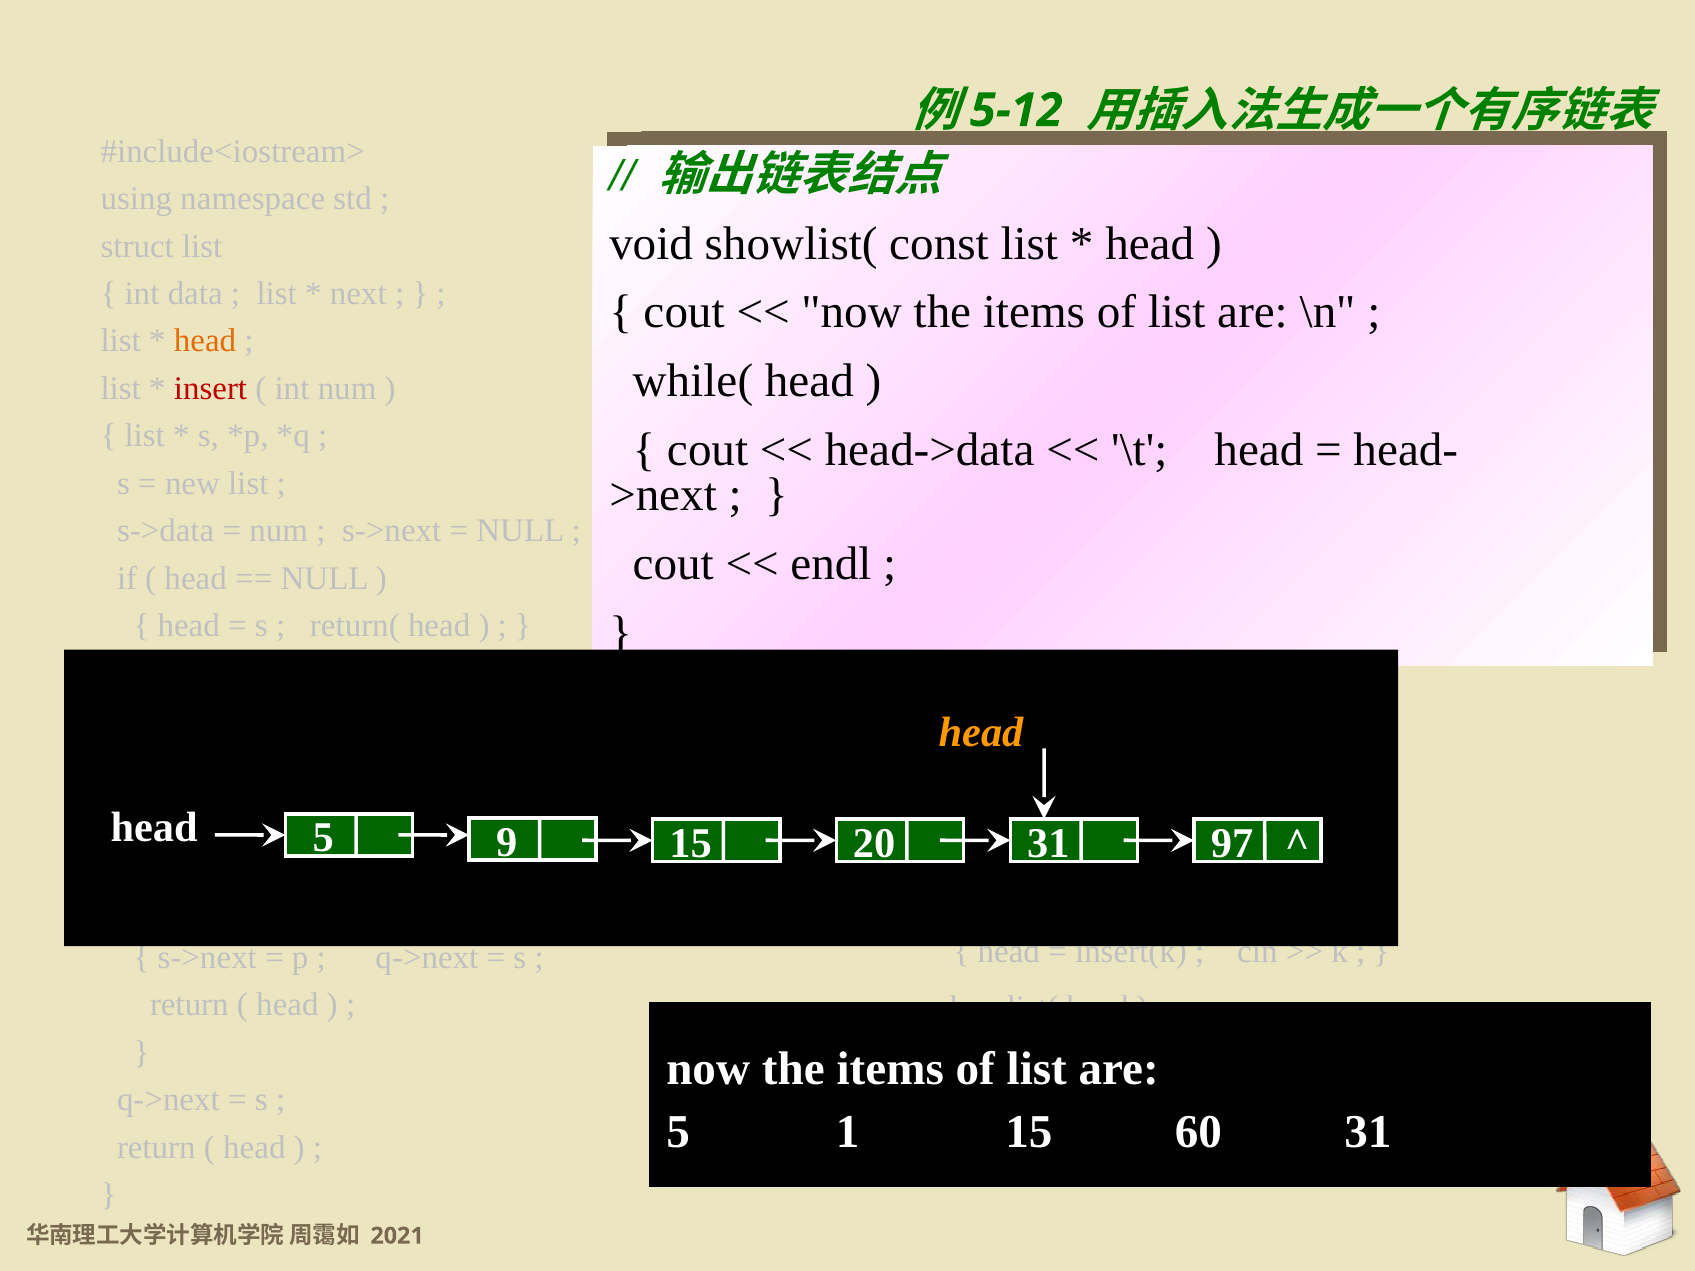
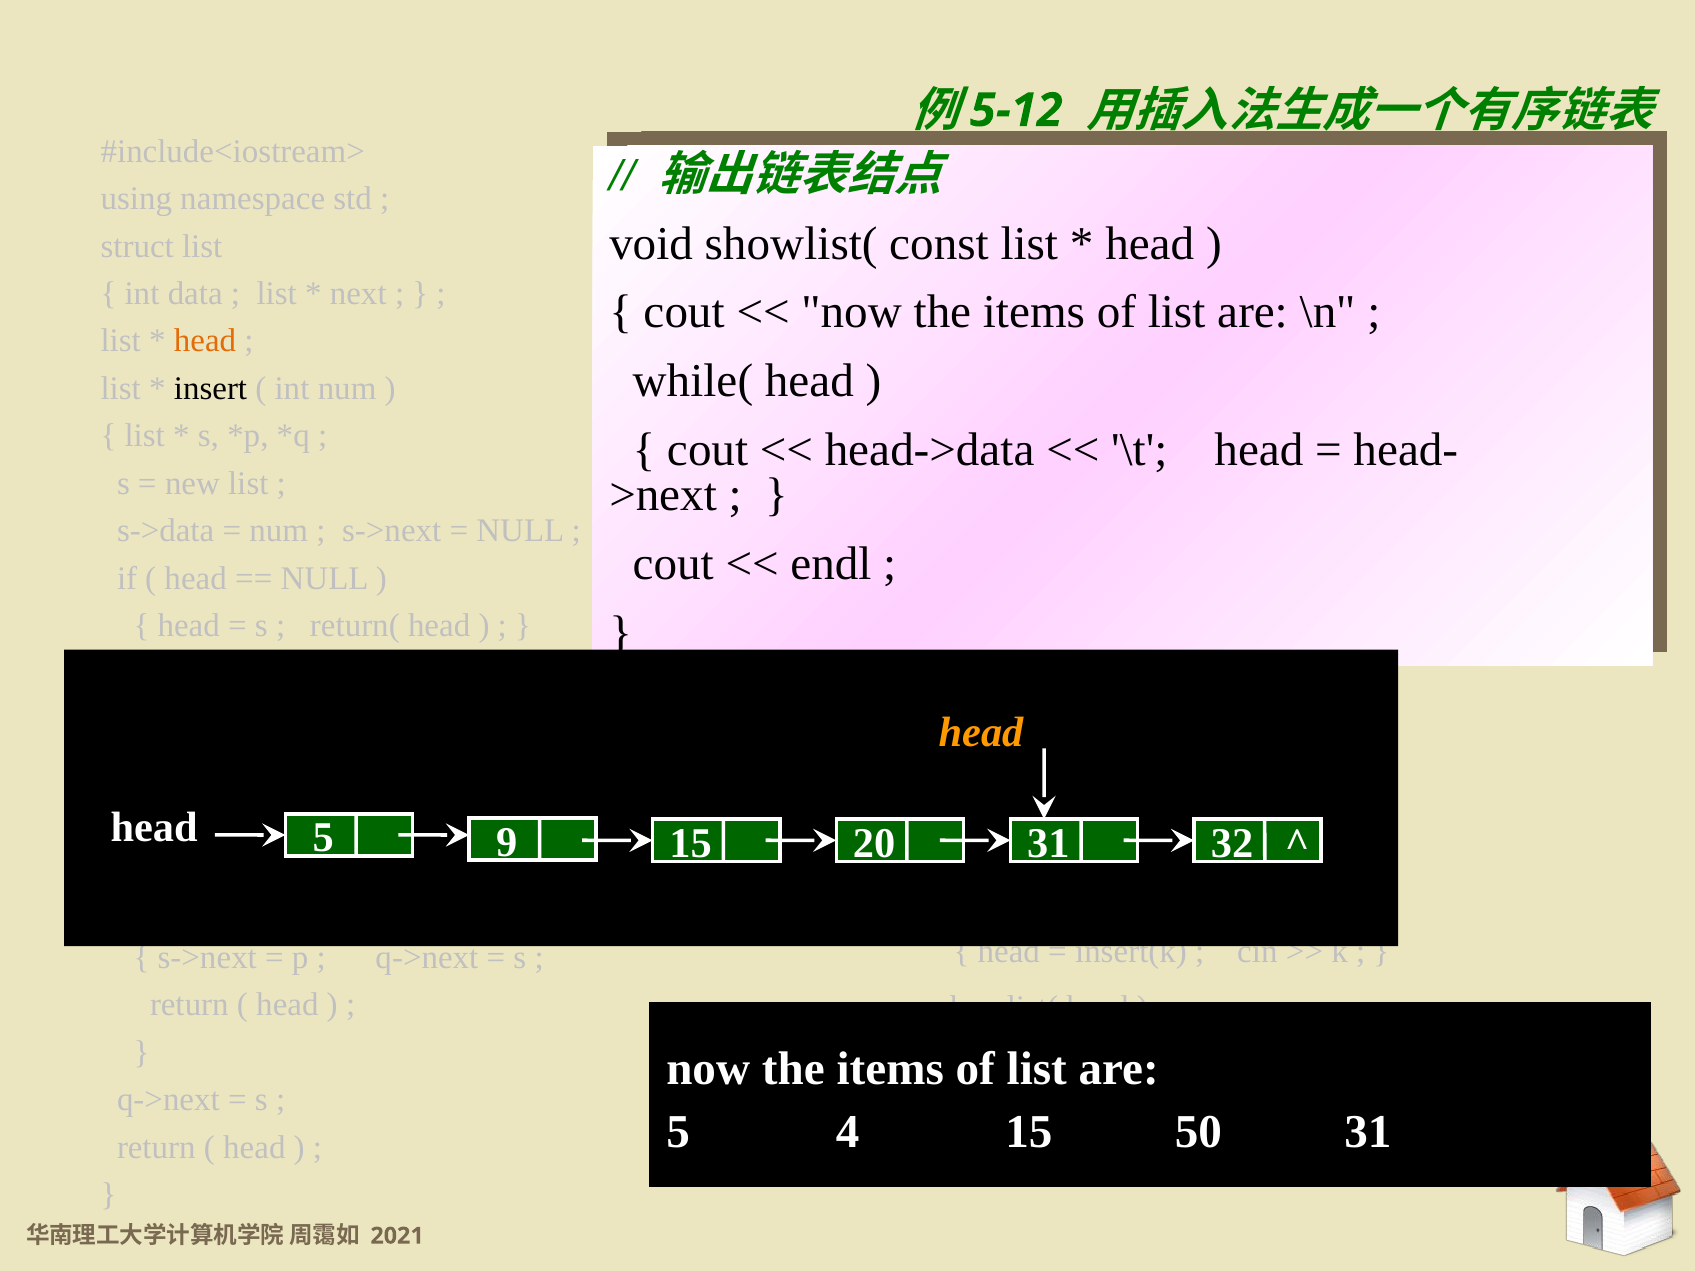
insert colour: red -> black (211, 389)
97: 97 -> 32 (1232, 843)
1: 1 -> 4 (848, 1132)
60: 60 -> 50 (1198, 1132)
